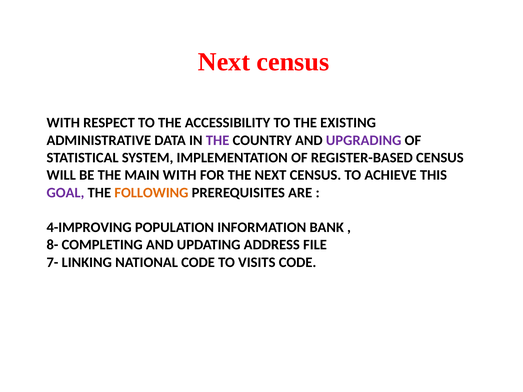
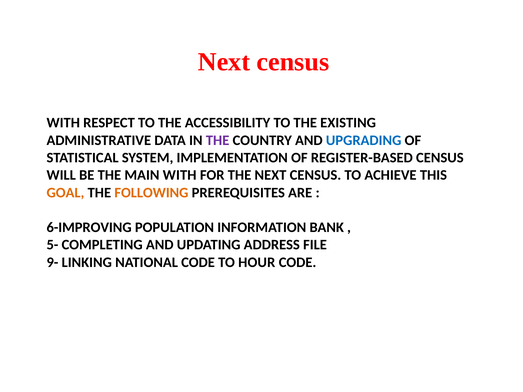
UPGRADING colour: purple -> blue (364, 140)
GOAL colour: purple -> orange (65, 193)
4-IMPROVING: 4-IMPROVING -> 6-IMPROVING (89, 228)
8-: 8- -> 5- (52, 245)
7-: 7- -> 9- (52, 262)
VISITS: VISITS -> HOUR (257, 262)
